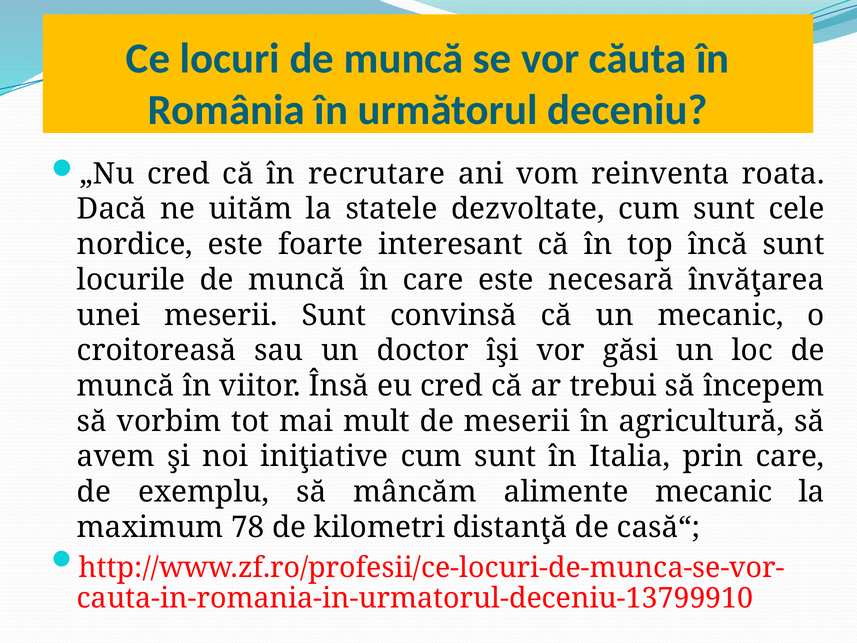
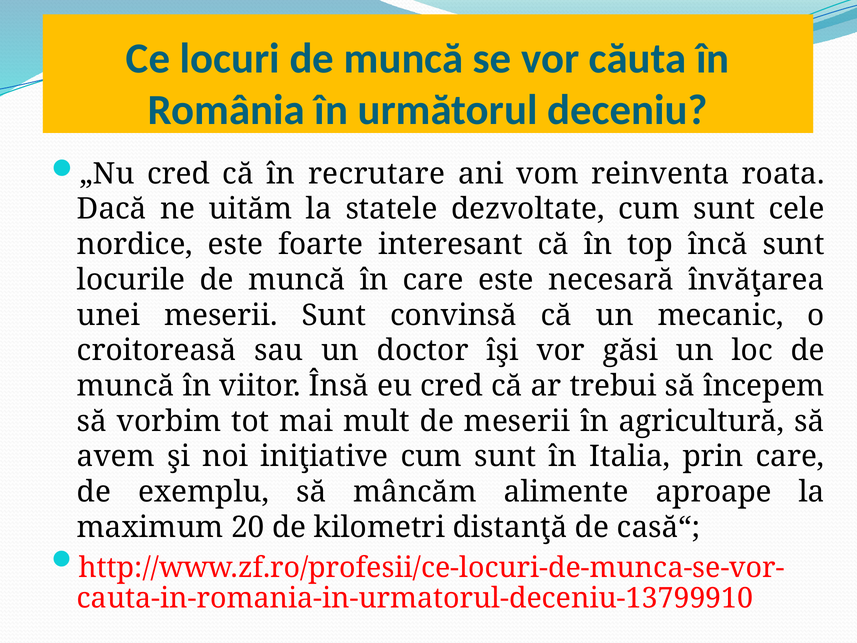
alimente mecanic: mecanic -> aproape (714, 492)
78: 78 -> 20 (248, 527)
